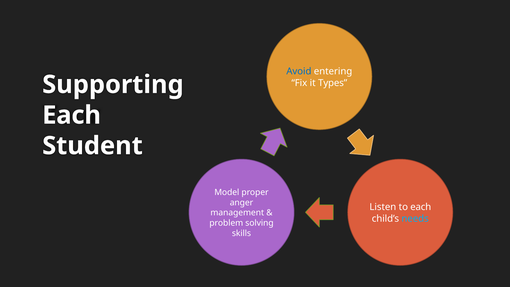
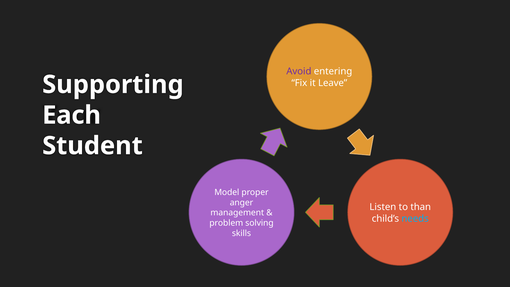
Avoid colour: blue -> purple (299, 71)
Types: Types -> Leave (333, 83)
to each: each -> than (421, 207)
